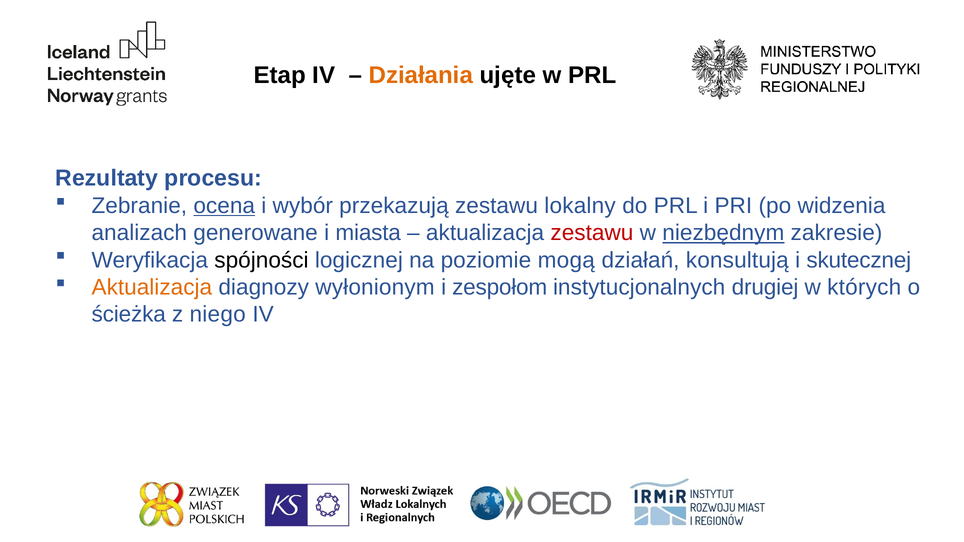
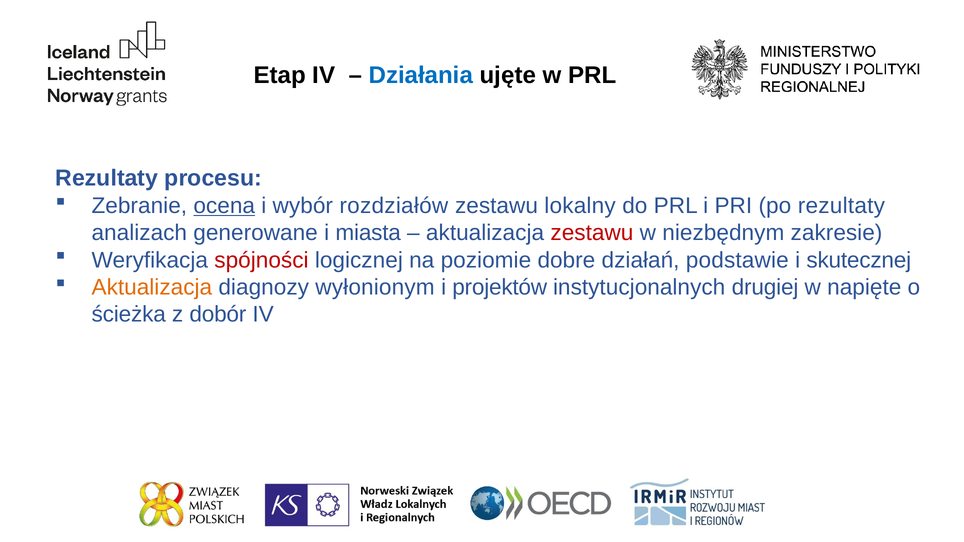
Działania colour: orange -> blue (421, 75)
przekazują: przekazują -> rozdziałów (394, 206)
po widzenia: widzenia -> rezultaty (841, 206)
niezbędnym underline: present -> none (723, 233)
spójności colour: black -> red (261, 260)
mogą: mogą -> dobre (566, 260)
konsultują: konsultują -> podstawie (737, 260)
zespołom: zespołom -> projektów (500, 287)
których: których -> napięte (864, 287)
niego: niego -> dobór (218, 315)
